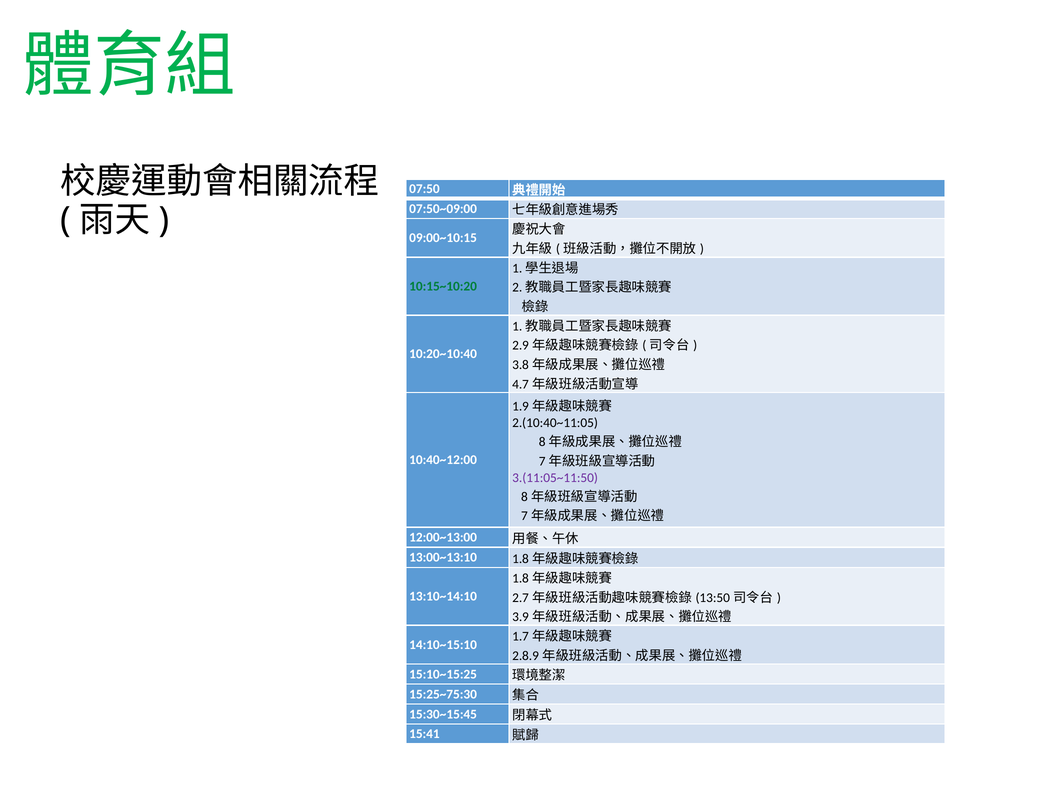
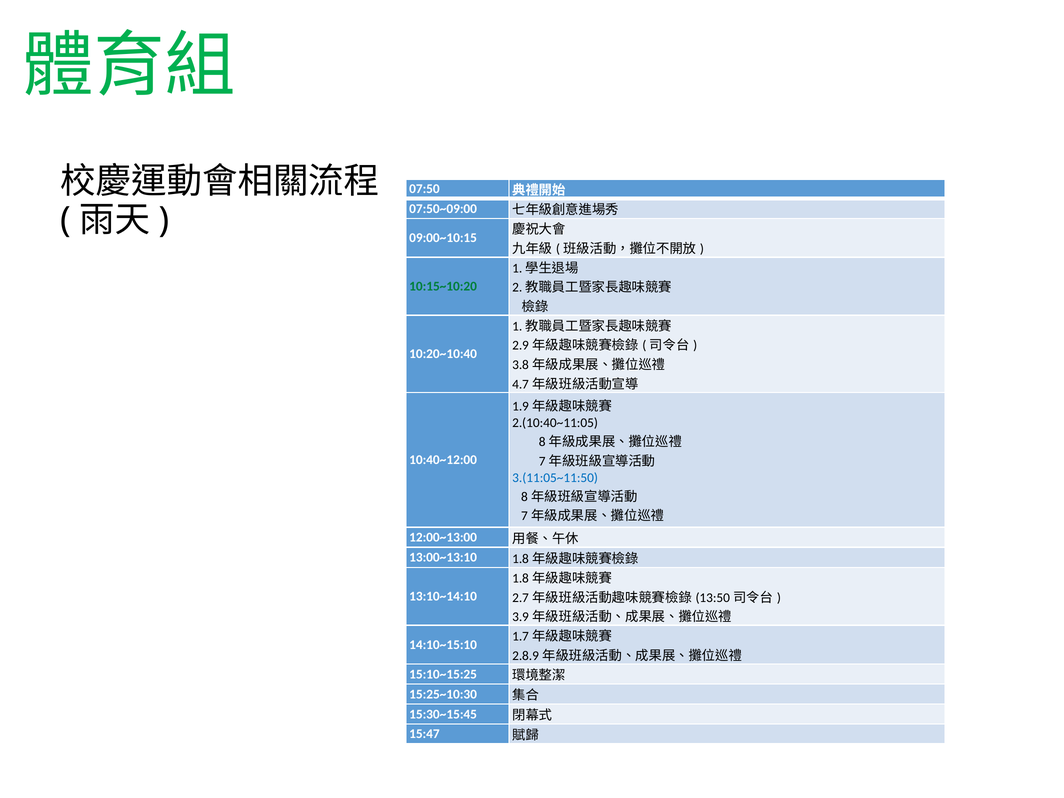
3.(11:05~11:50 colour: purple -> blue (555, 478)
15:25~75:30: 15:25~75:30 -> 15:25~10:30 (443, 694)
15:41: 15:41 -> 15:47 (424, 734)
